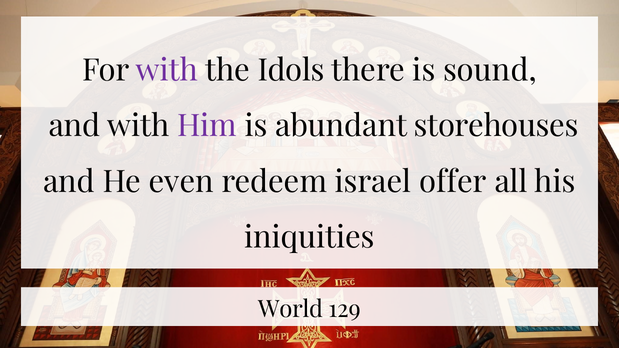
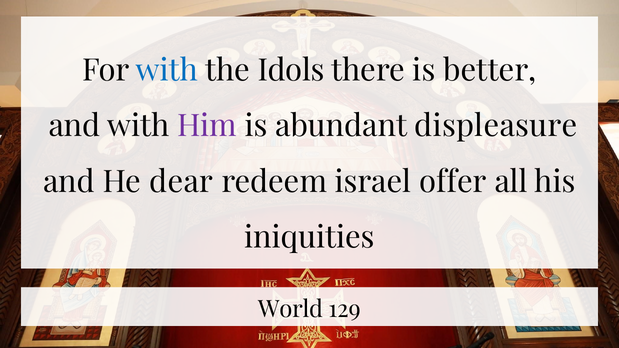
with colour: purple -> blue (167, 71)
sound: sound -> better (490, 71)
storehouses: storehouses -> displeasure (496, 126)
even: even -> dear (181, 182)
